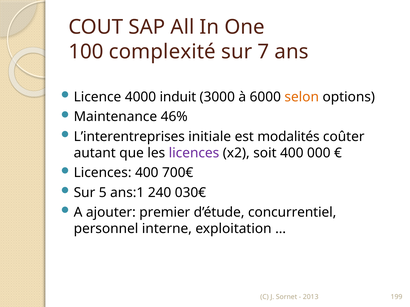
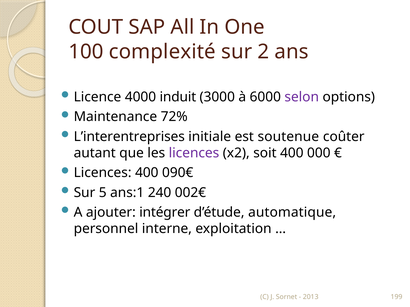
7: 7 -> 2 (263, 52)
selon colour: orange -> purple (302, 97)
46%: 46% -> 72% (174, 117)
modalités: modalités -> soutenue (288, 137)
700€: 700€ -> 090€ (178, 173)
030€: 030€ -> 002€ (190, 193)
premier: premier -> intégrer (165, 213)
concurrentiel: concurrentiel -> automatique (292, 213)
